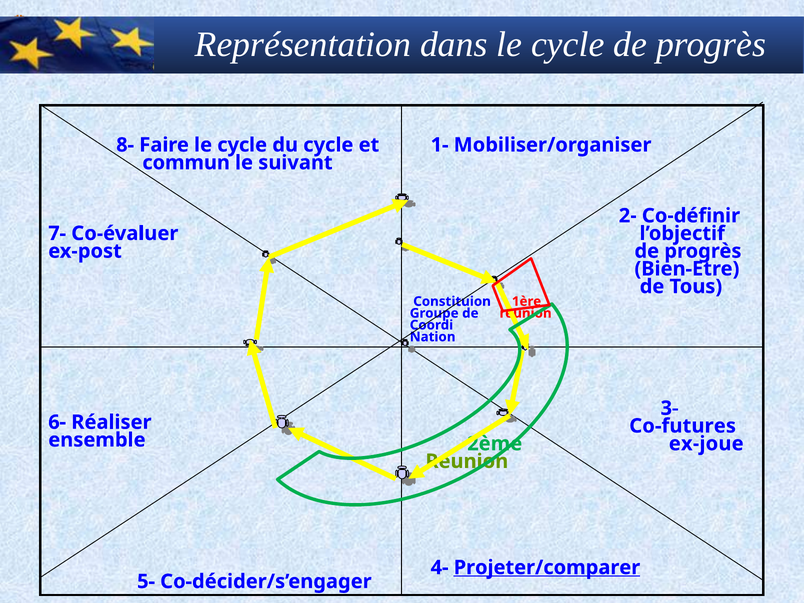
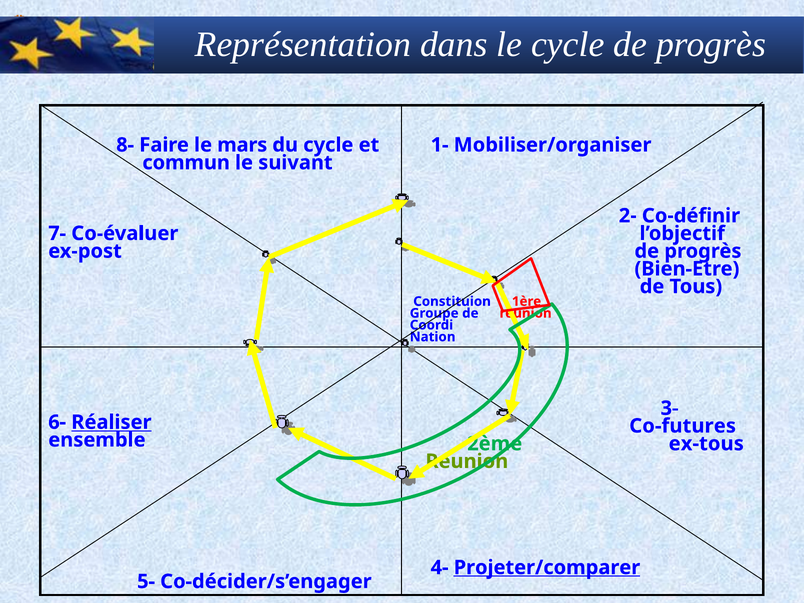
Faire le cycle: cycle -> mars (242, 145)
Réaliser underline: none -> present (111, 422)
ex-joue: ex-joue -> ex-tous (706, 444)
